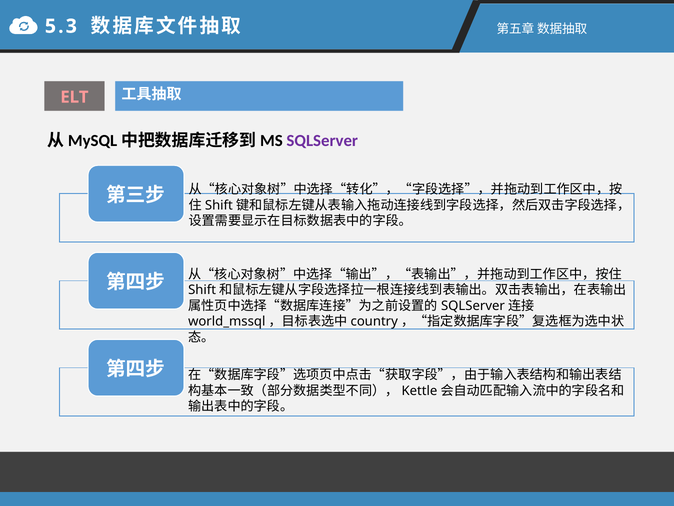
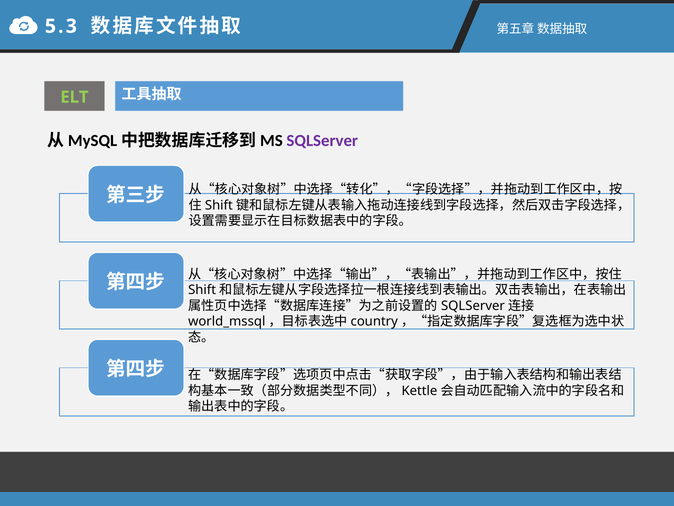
ELT colour: pink -> light green (74, 97)
